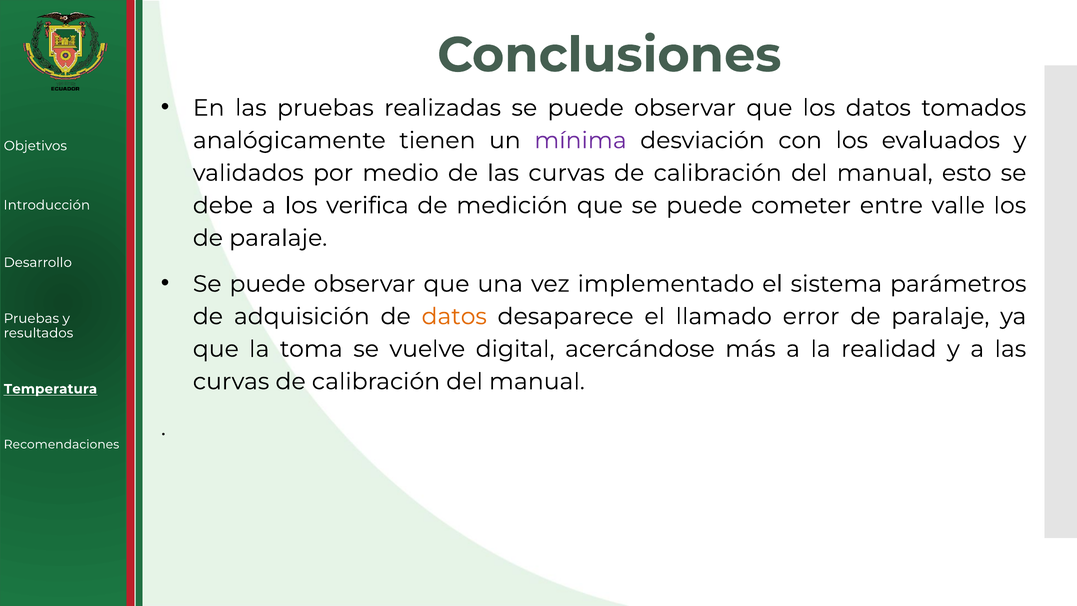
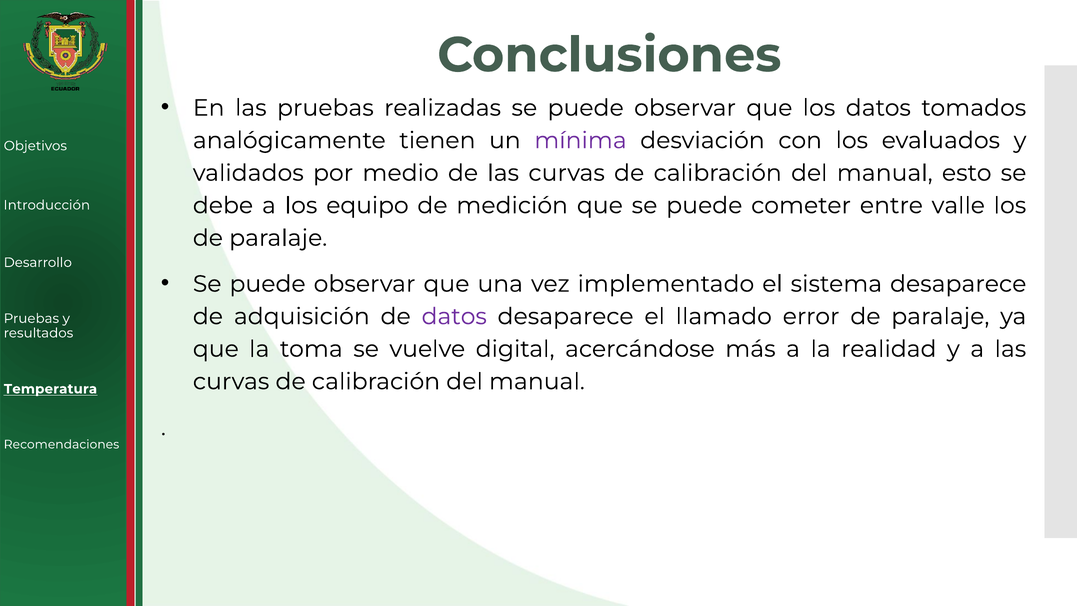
verifica: verifica -> equipo (367, 205)
sistema parámetros: parámetros -> desaparece (958, 284)
datos colour: orange -> purple (454, 316)
